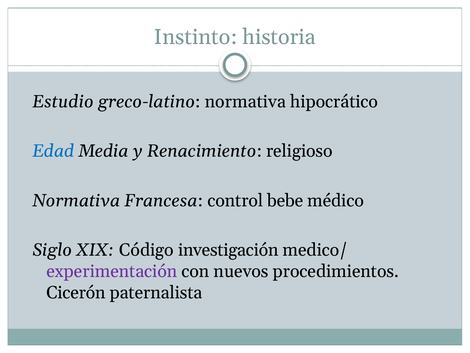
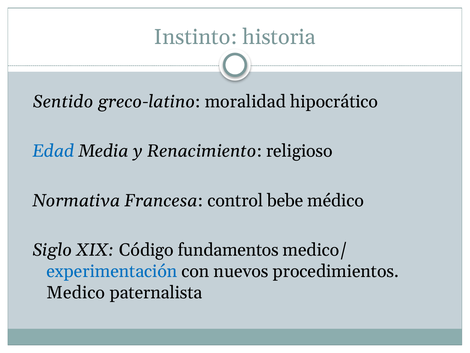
Estudio: Estudio -> Sentido (63, 102)
greco-latino normativa: normativa -> moralidad (245, 102)
investigación: investigación -> fundamentos (228, 250)
experimentación colour: purple -> blue (112, 271)
Cicerón: Cicerón -> Medico (76, 292)
